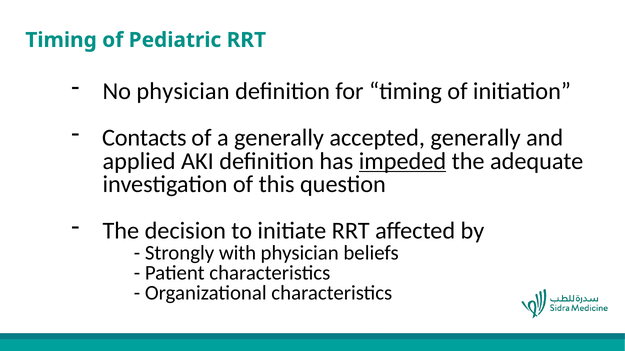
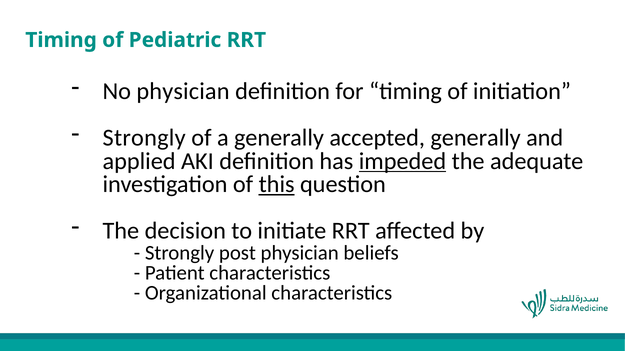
Contacts: Contacts -> Strongly (144, 138)
this underline: none -> present (277, 185)
with: with -> post (237, 253)
